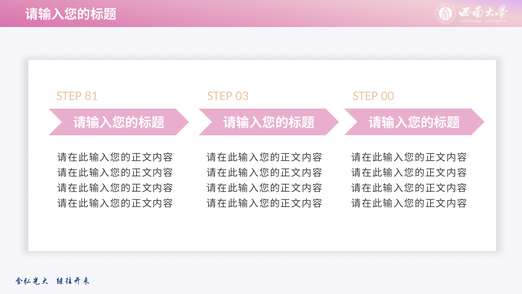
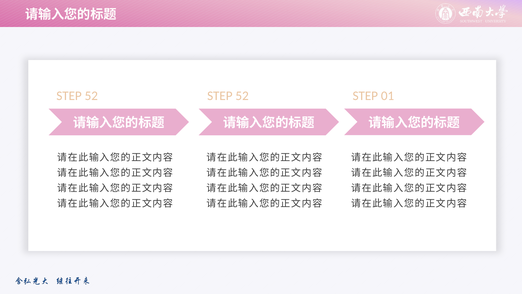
81: 81 -> 52 (91, 96)
03: 03 -> 52 (242, 96)
STEP 00: 00 -> 01 (388, 96)
